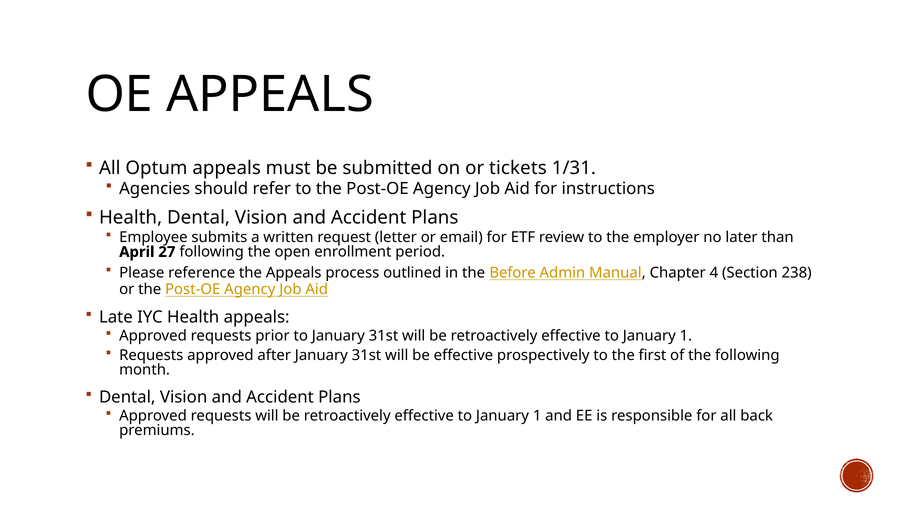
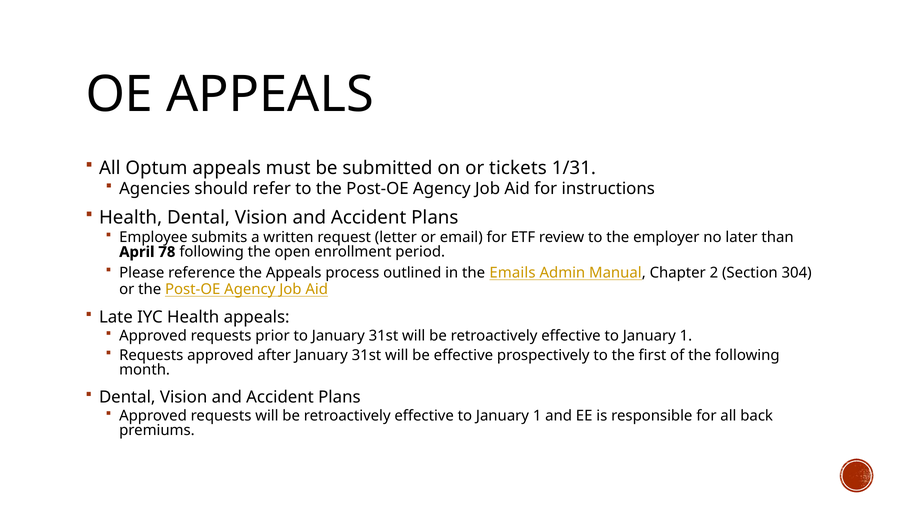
27: 27 -> 78 (167, 252)
Before: Before -> Emails (512, 273)
4: 4 -> 2 (714, 273)
238: 238 -> 304 (797, 273)
